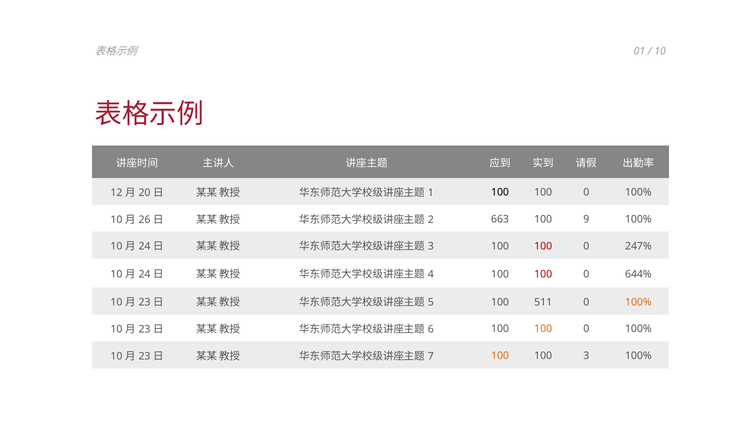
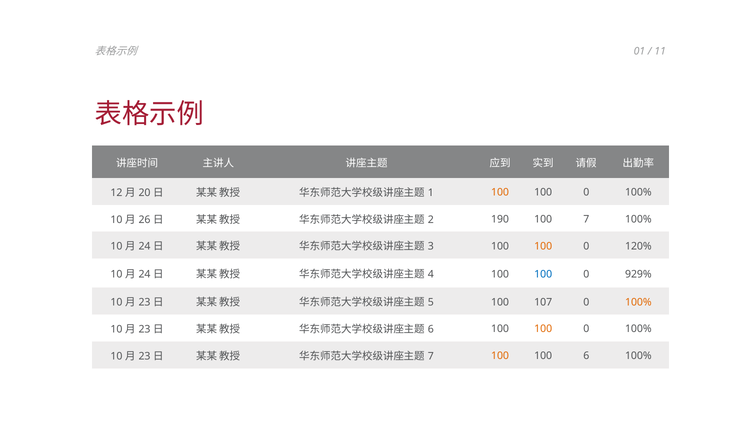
10: 10 -> 11 (660, 51)
100 colour: black -> orange (500, 192)
663: 663 -> 190 (500, 219)
100 9: 9 -> 7 (586, 219)
100 colour: red -> orange (543, 246)
247%: 247% -> 120% (638, 246)
100 colour: red -> blue (543, 274)
644%: 644% -> 929% (638, 274)
511: 511 -> 107 (543, 302)
100 3: 3 -> 6 (586, 356)
